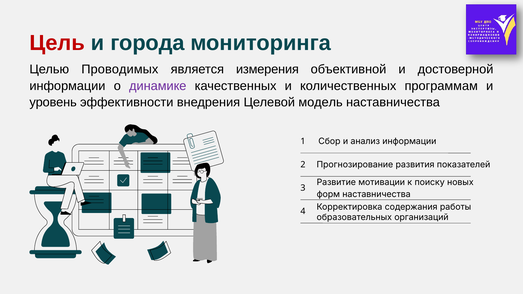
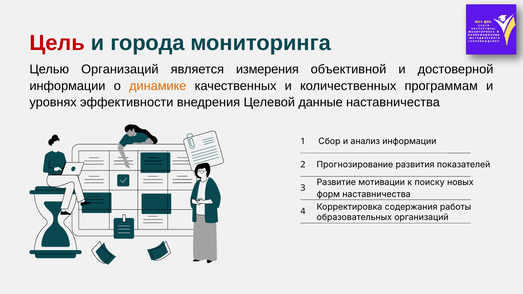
Целью Проводимых: Проводимых -> Организаций (120, 69)
динамике colour: purple -> orange (158, 86)
уровень: уровень -> уровнях (53, 102)
модель: модель -> данные (321, 102)
